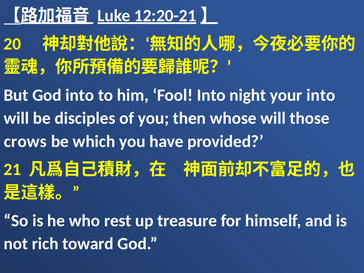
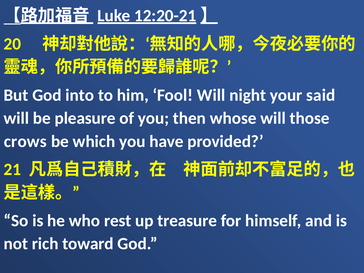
Fool Into: Into -> Will (211, 95)
your into: into -> said (321, 95)
disciples: disciples -> pleasure (85, 118)
